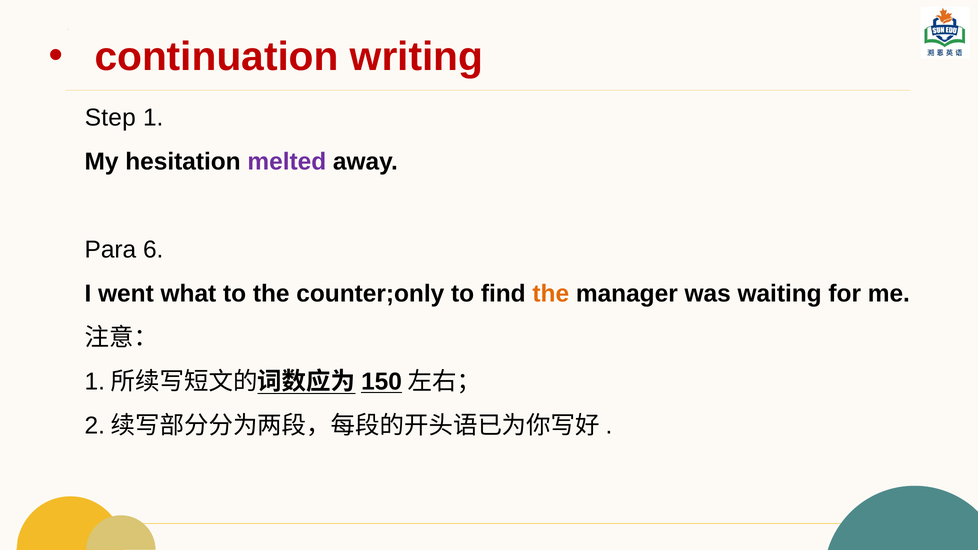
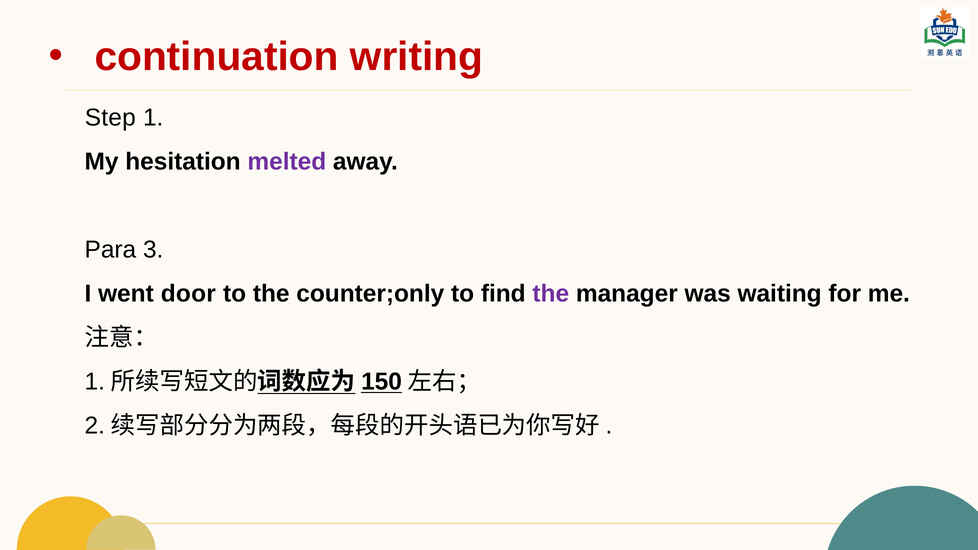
6: 6 -> 3 (153, 250)
what: what -> door (188, 294)
the colour: orange -> purple (551, 294)
